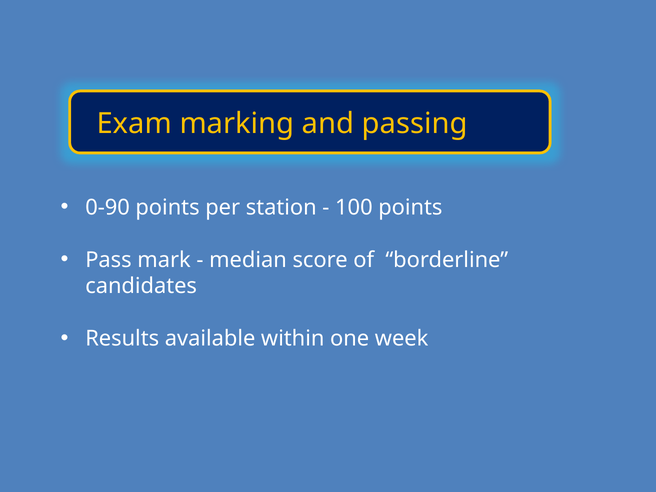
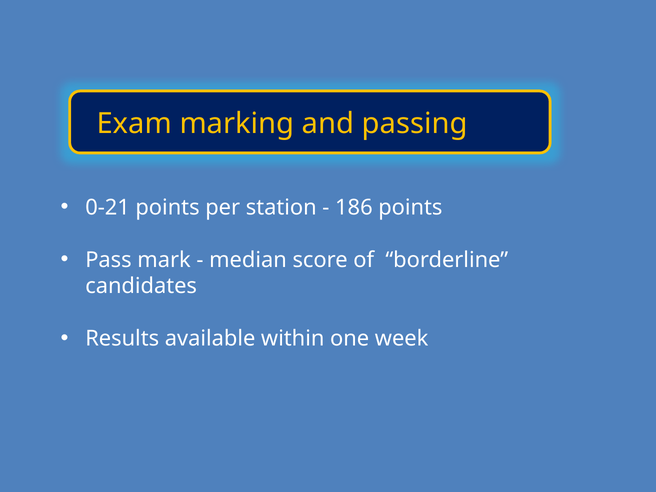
0-90: 0-90 -> 0-21 (108, 207)
100: 100 -> 186 (354, 207)
